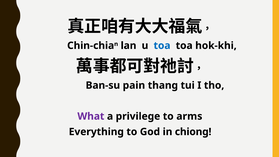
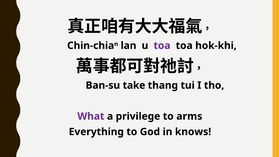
toa colour: blue -> purple (162, 46)
pain: pain -> take (134, 85)
chiong: chiong -> knows (193, 132)
